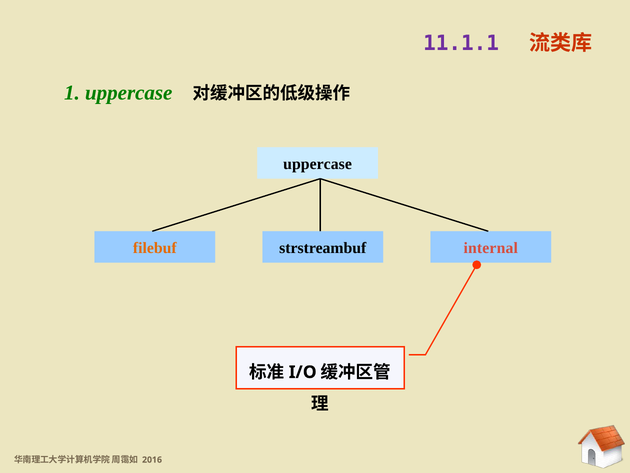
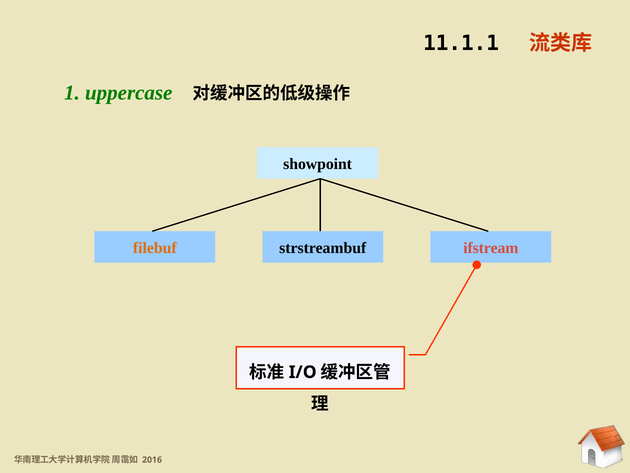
11.1.1 colour: purple -> black (461, 43)
uppercase: uppercase -> showpoint (318, 164)
internal: internal -> ifstream (491, 248)
